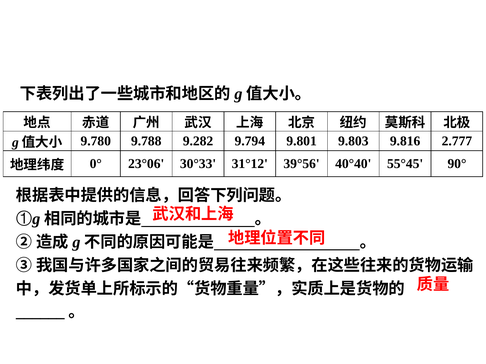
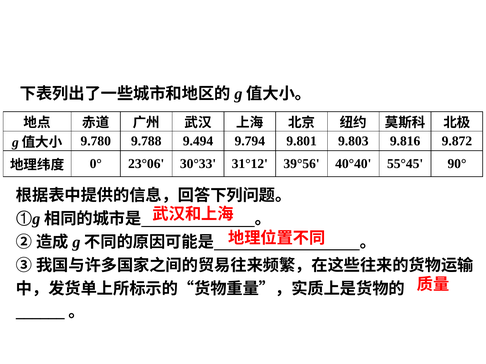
9.282: 9.282 -> 9.494 (198, 141)
2.777: 2.777 -> 9.872 (457, 141)
